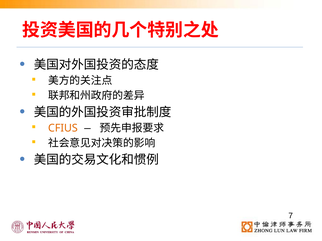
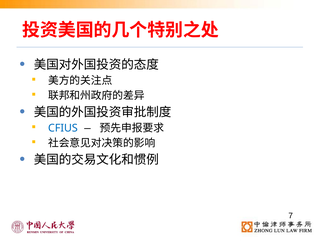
CFIUS colour: orange -> blue (63, 128)
